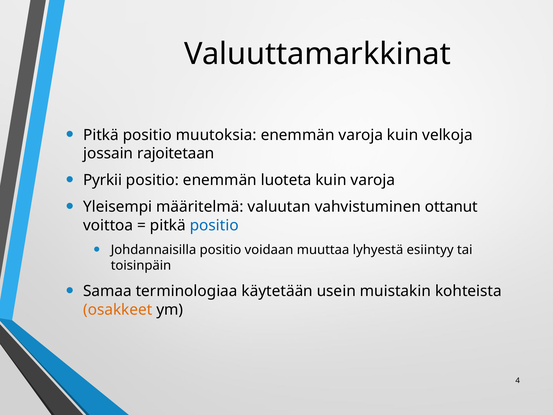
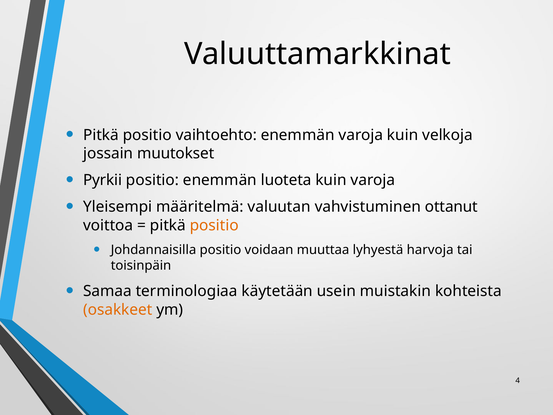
muutoksia: muutoksia -> vaihtoehto (216, 135)
rajoitetaan: rajoitetaan -> muutokset (176, 153)
positio colour: blue -> orange (214, 225)
esiintyy: esiintyy -> harvoja (430, 250)
